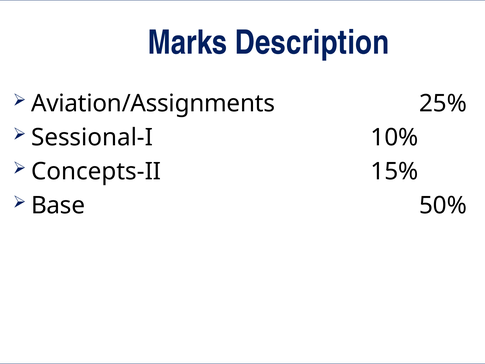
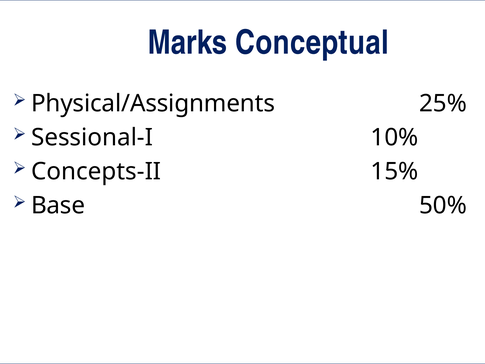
Description: Description -> Conceptual (312, 43)
Aviation/Assignments: Aviation/Assignments -> Physical/Assignments (153, 104)
